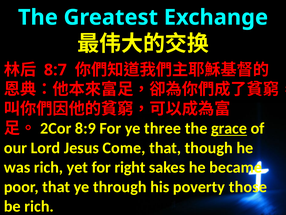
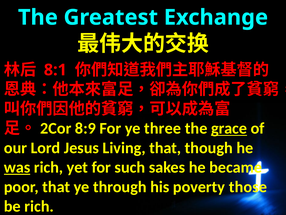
8:7: 8:7 -> 8:1 (55, 70)
Come: Come -> Living (124, 148)
was underline: none -> present (17, 167)
right: right -> such (130, 167)
